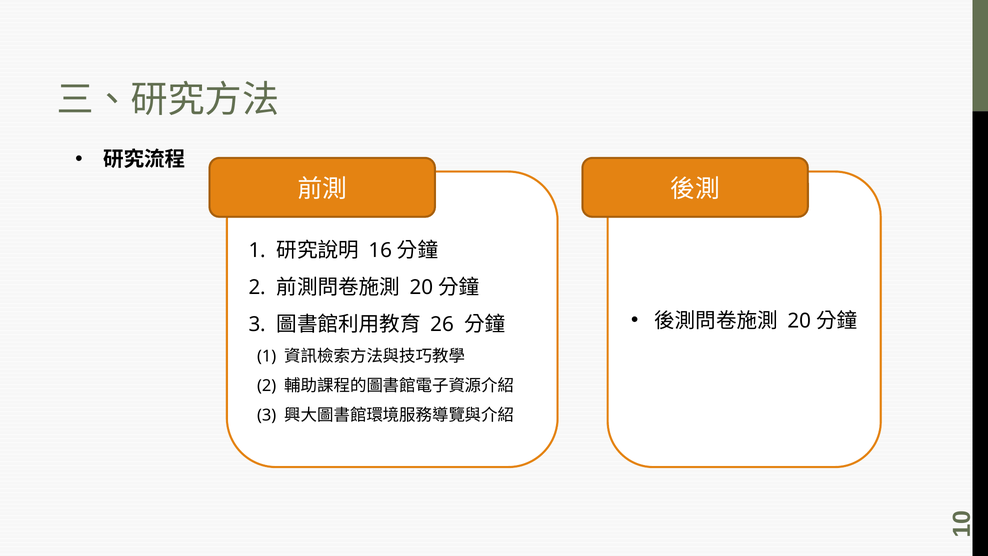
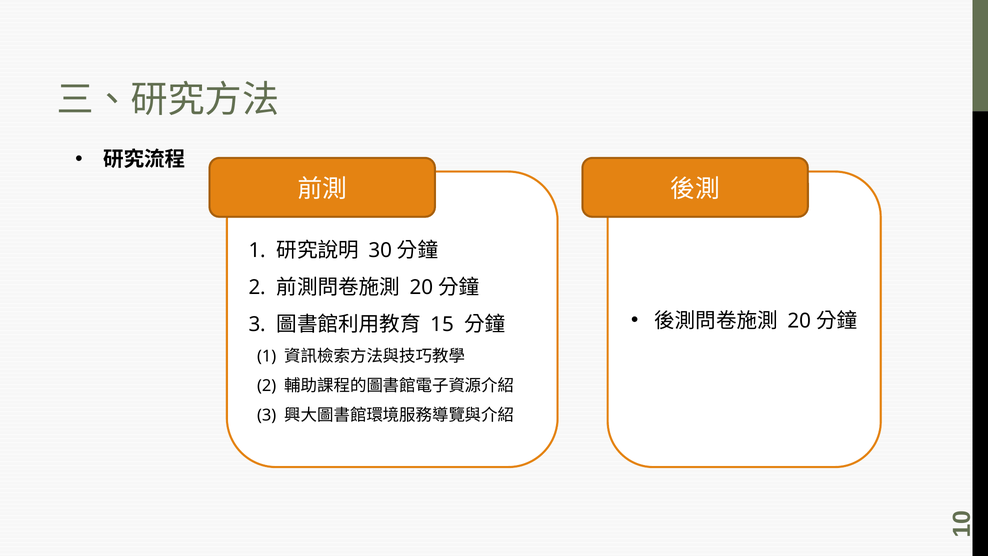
16: 16 -> 30 (380, 250)
26: 26 -> 15 (442, 324)
